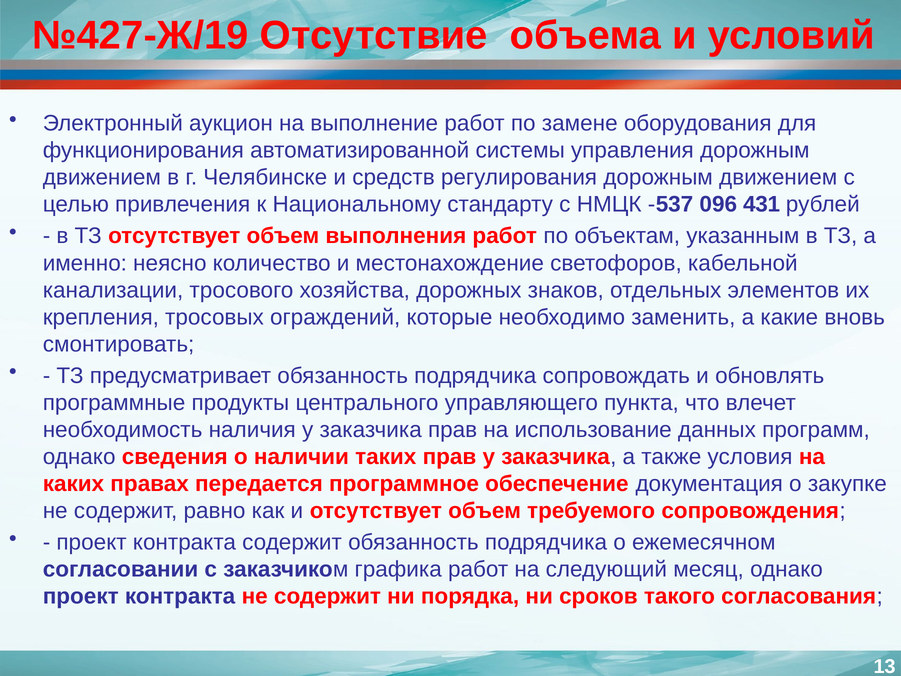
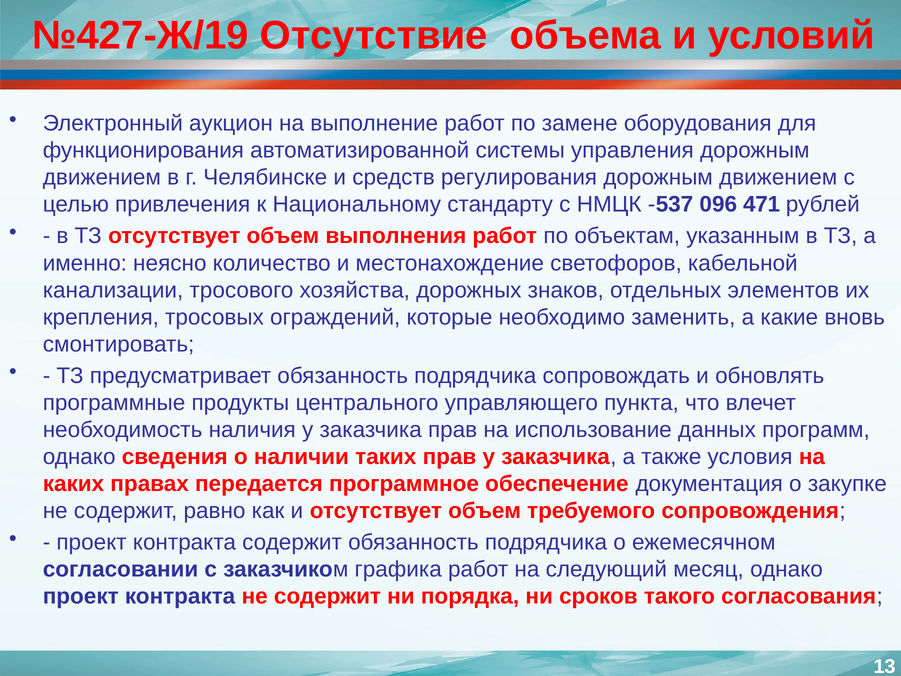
431: 431 -> 471 (762, 204)
